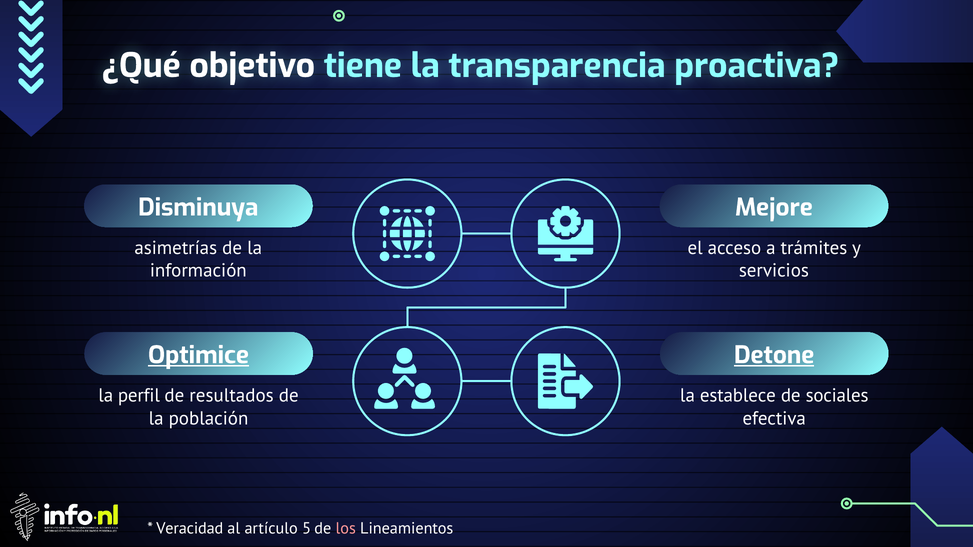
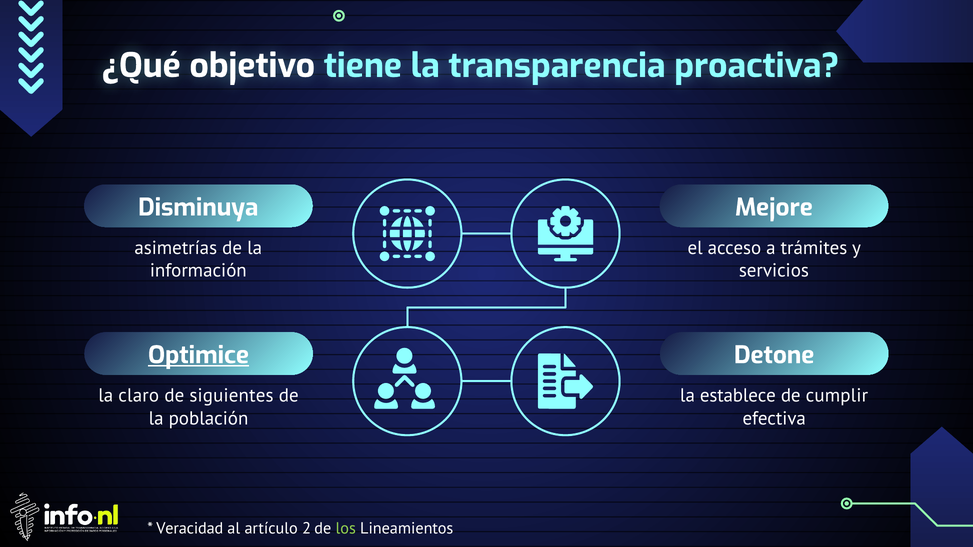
Detone underline: present -> none (774, 355)
perfil: perfil -> claro (139, 396)
resultados: resultados -> siguientes (231, 396)
sociales: sociales -> cumplir (837, 396)
5: 5 -> 2 (307, 529)
los colour: pink -> light green (346, 529)
